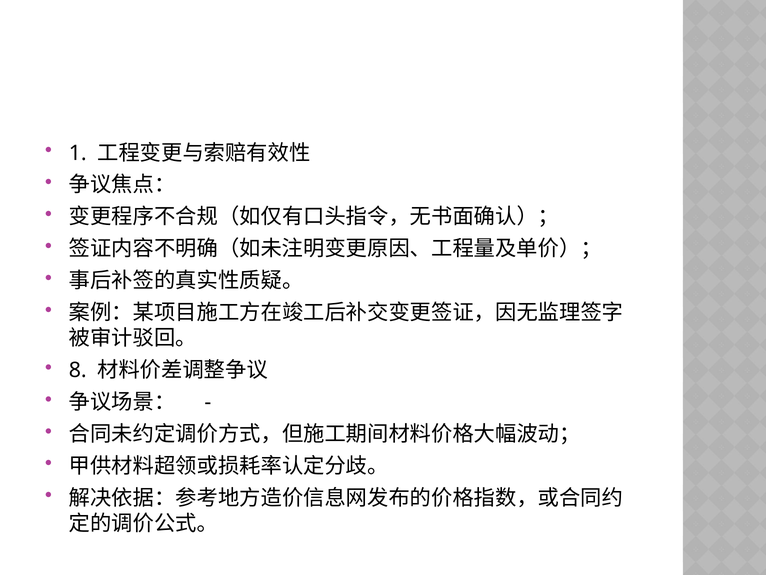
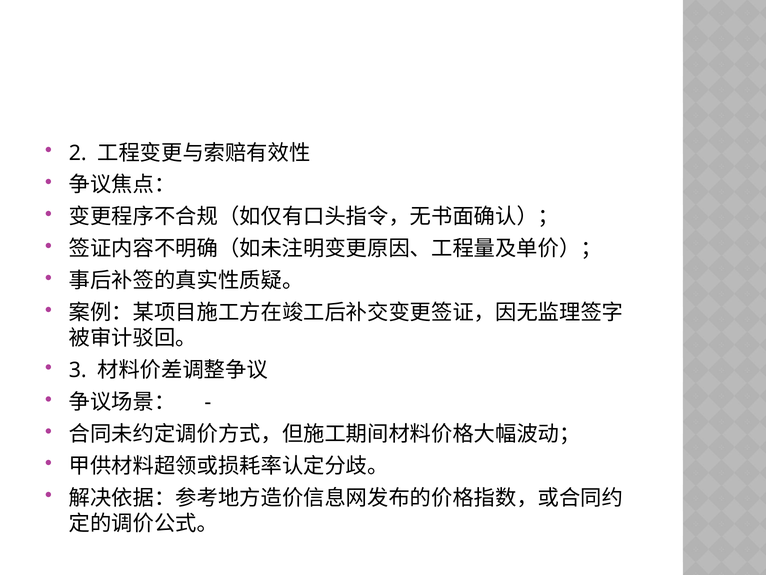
1: 1 -> 2 (78, 153)
8: 8 -> 3 (78, 370)
